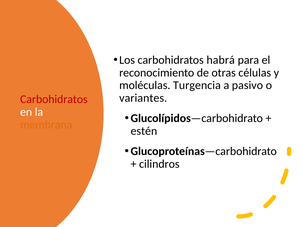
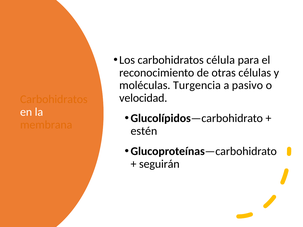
habrá: habrá -> célula (221, 60)
variantes: variantes -> velocidad (143, 98)
Carbohidratos colour: red -> orange (54, 99)
cilindros: cilindros -> seguirán (159, 164)
